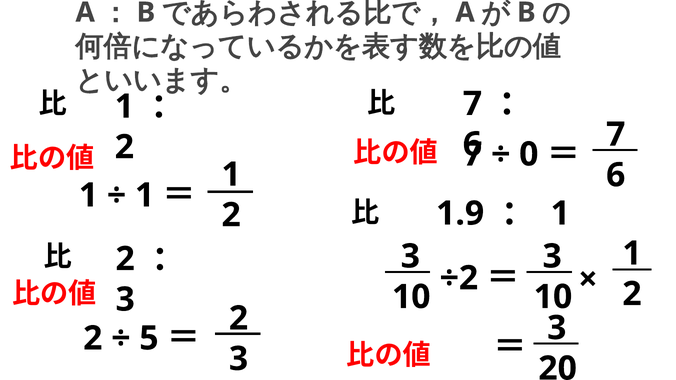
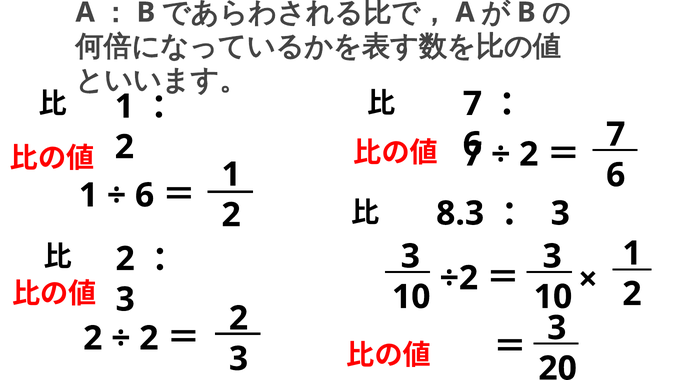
0: 0 -> 2 (529, 154)
1: 1 -> 6 (145, 195)
1.9: 1.9 -> 8.3 (460, 214)
1: 1 -> 3 (560, 214)
5: 5 -> 2 (149, 339)
